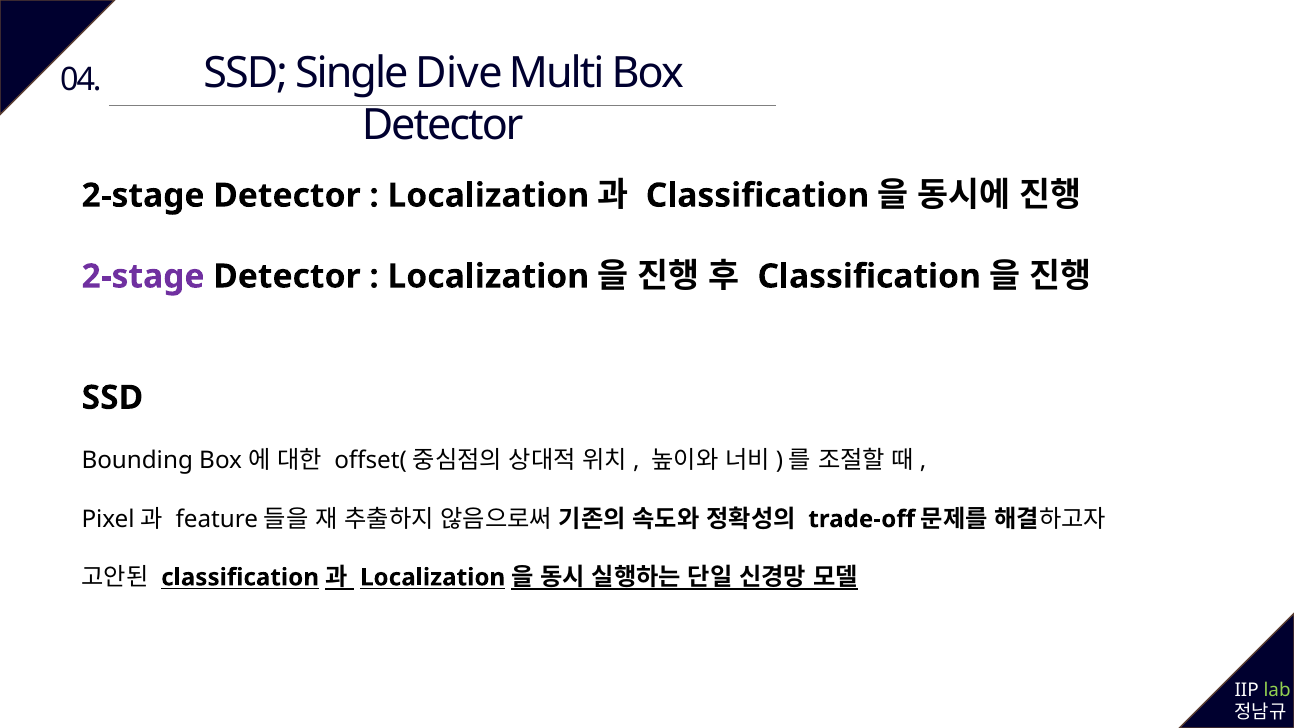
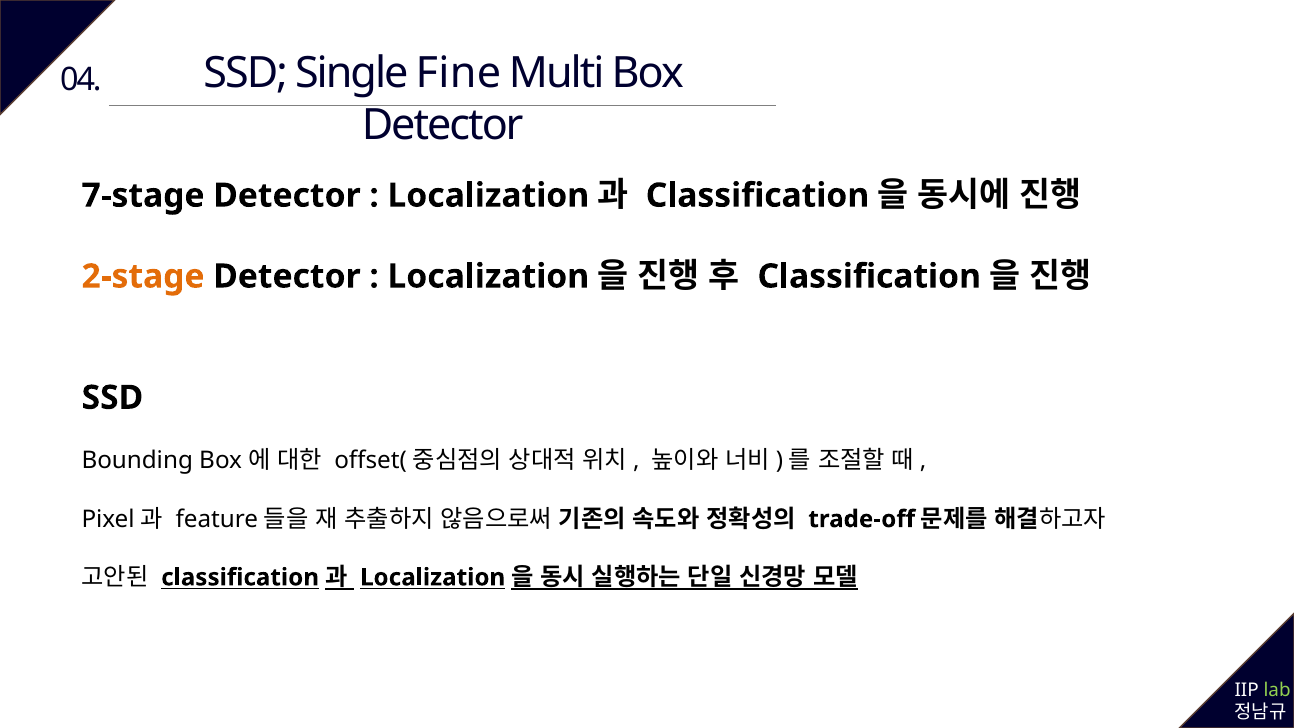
Dive: Dive -> Fine (459, 74)
2-stage: 2-stage -> 7-stage (143, 196)
2-stage colour: purple -> orange (143, 276)
